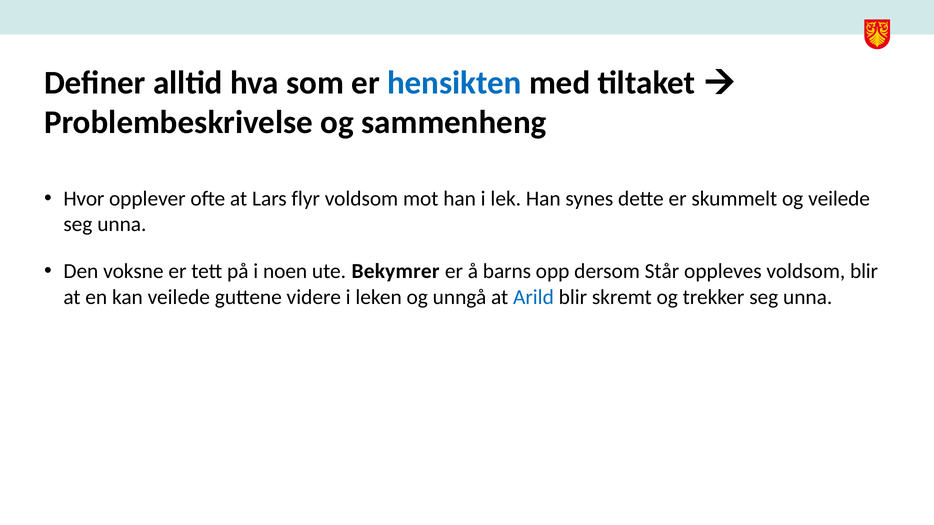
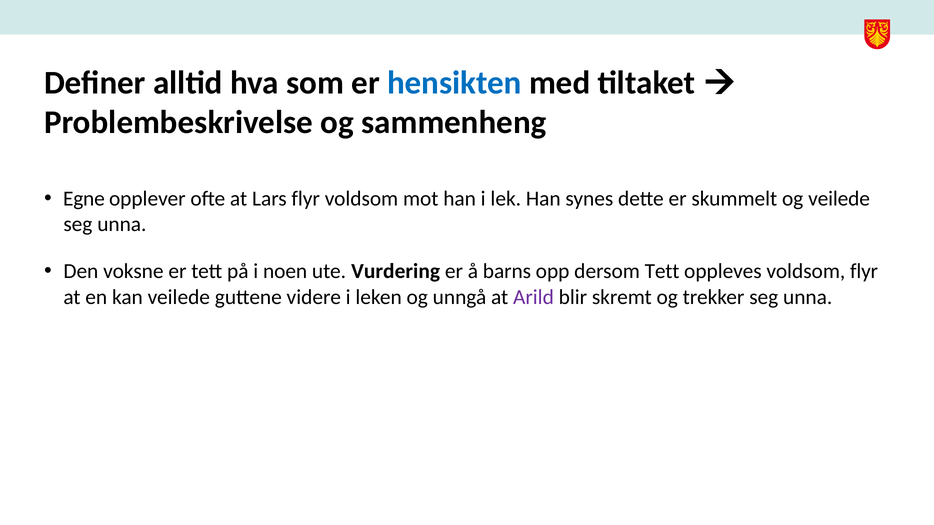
Hvor: Hvor -> Egne (84, 199)
Bekymrer: Bekymrer -> Vurdering (396, 272)
dersom Står: Står -> Tett (662, 272)
voldsom blir: blir -> flyr (864, 272)
Arild colour: blue -> purple (533, 297)
